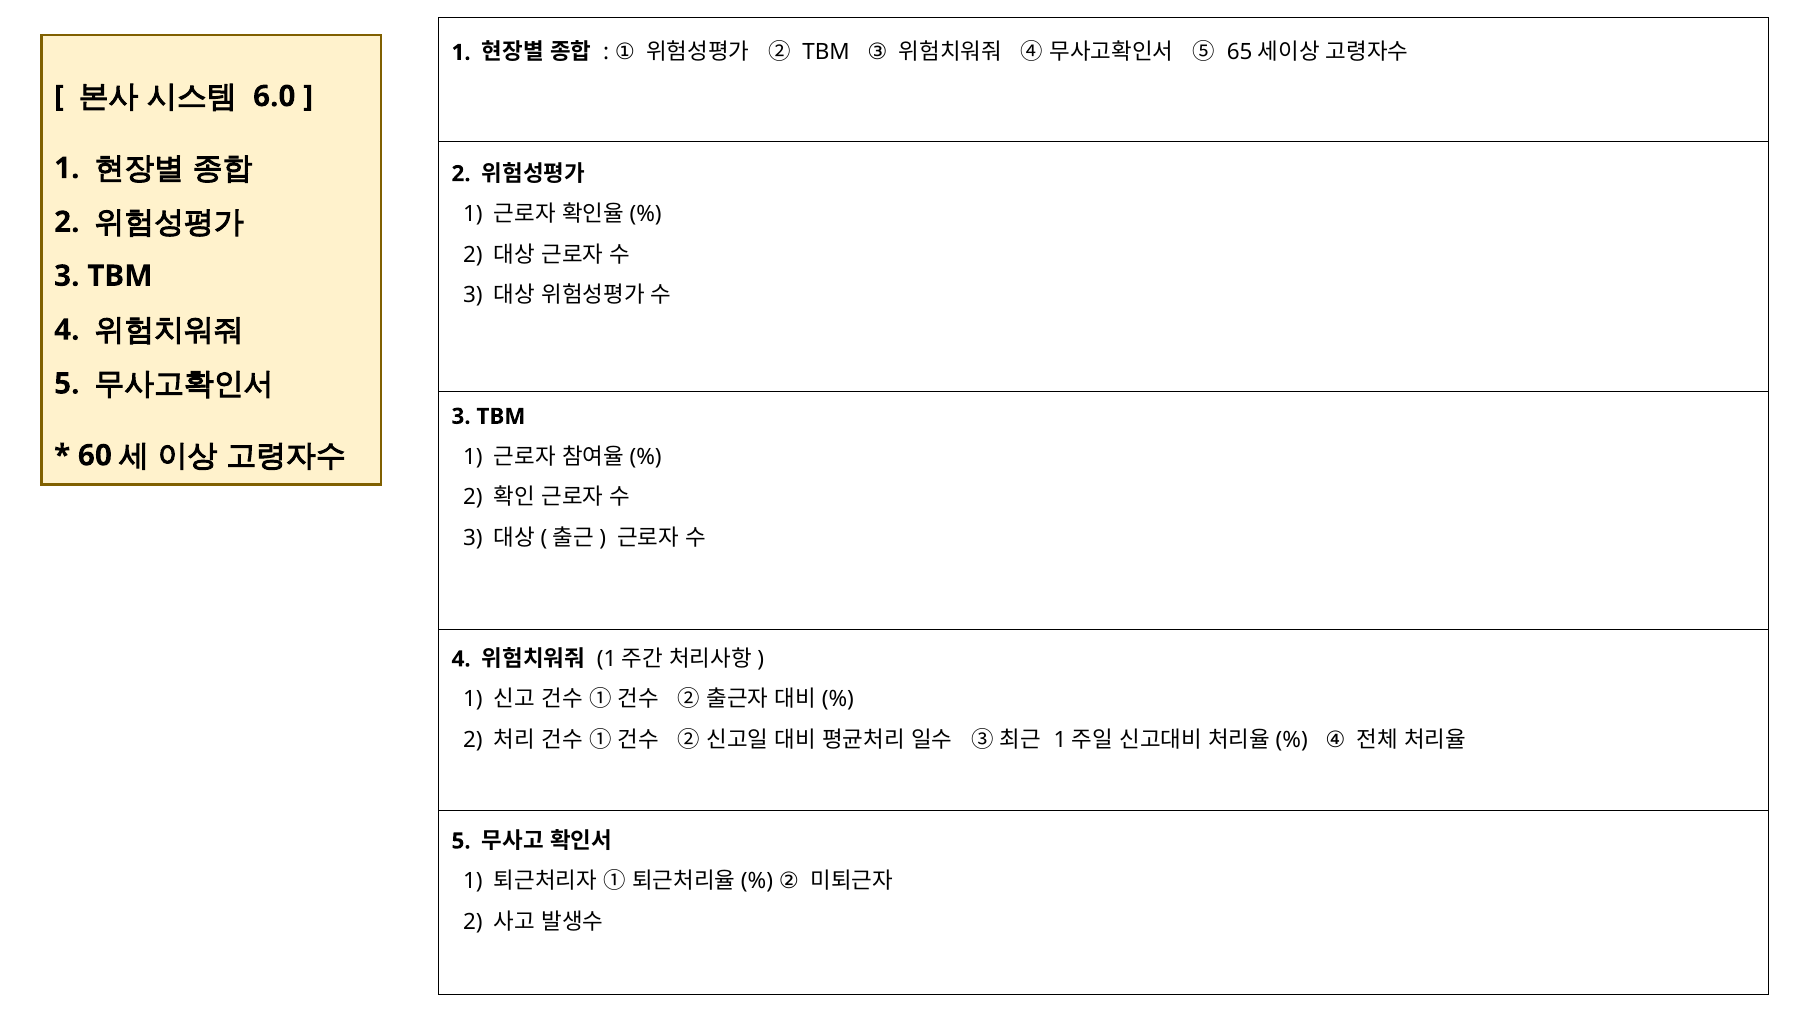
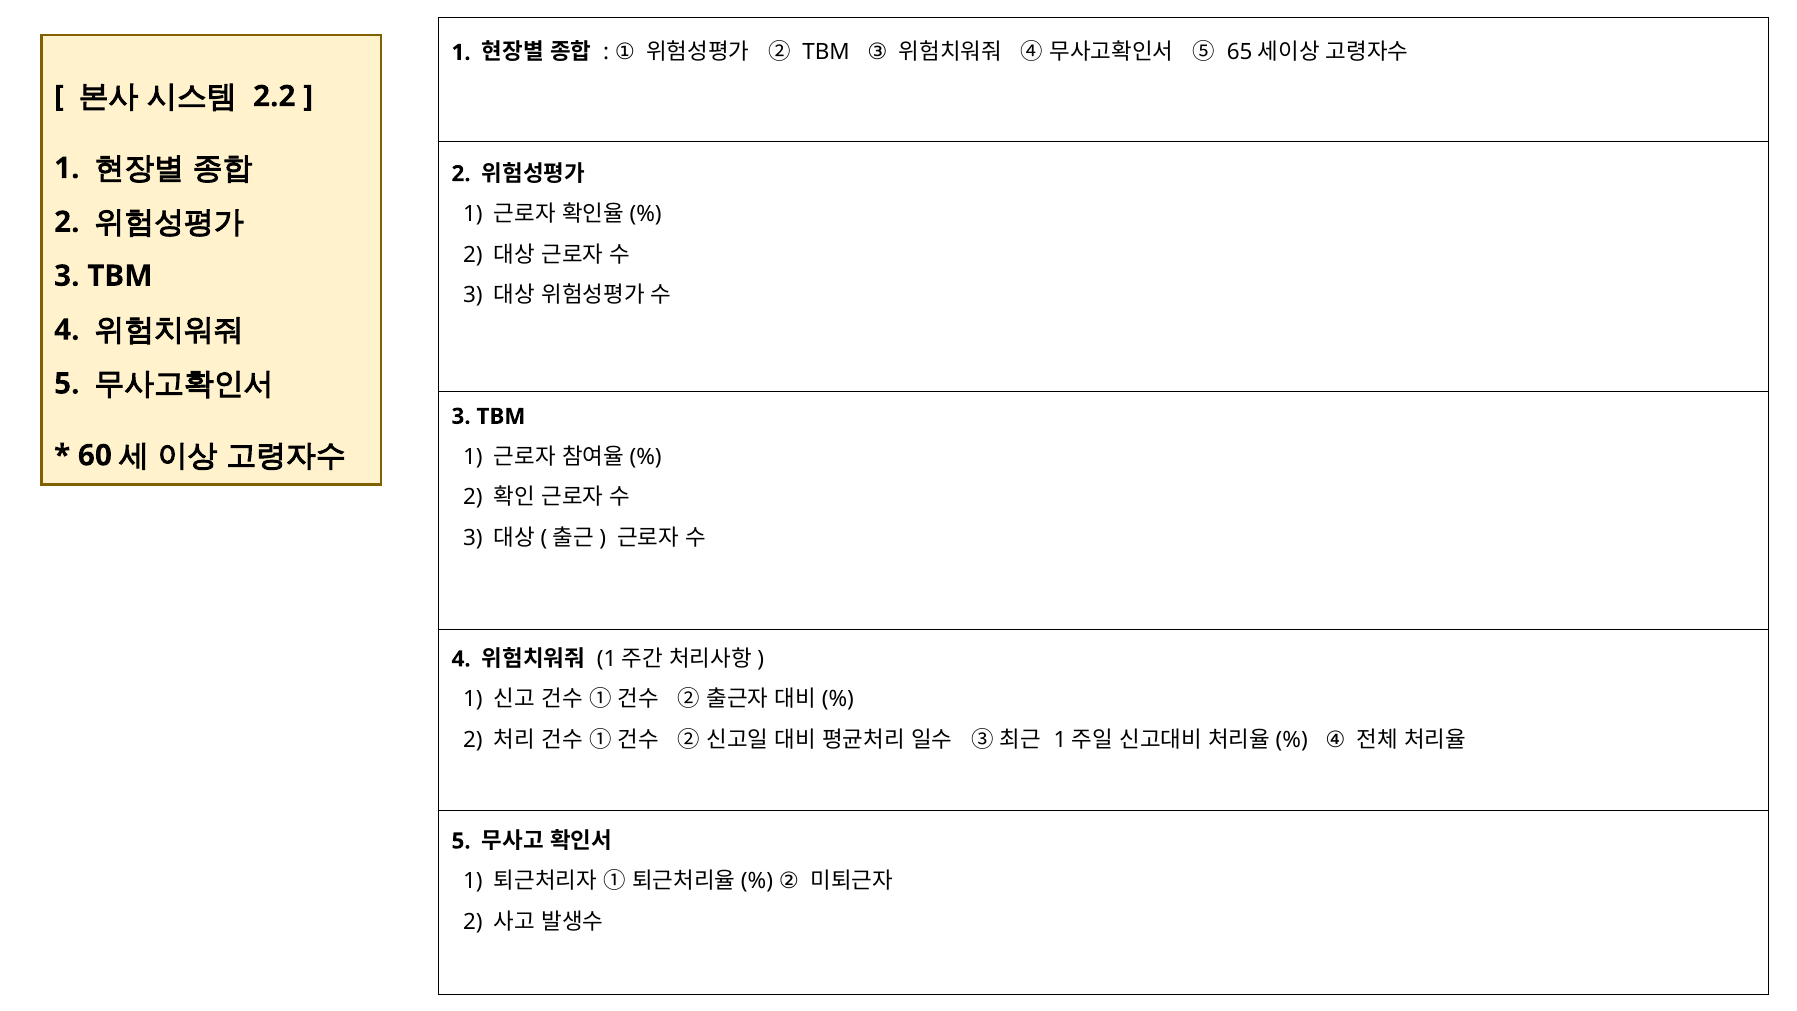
6.0: 6.0 -> 2.2 (274, 96)
